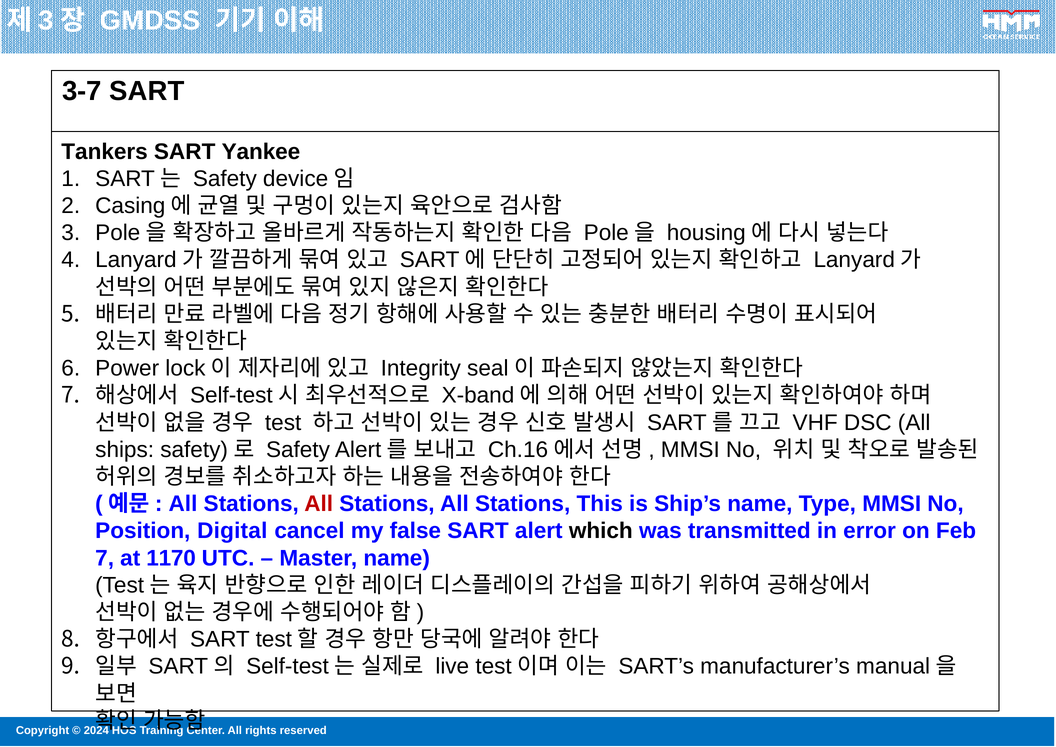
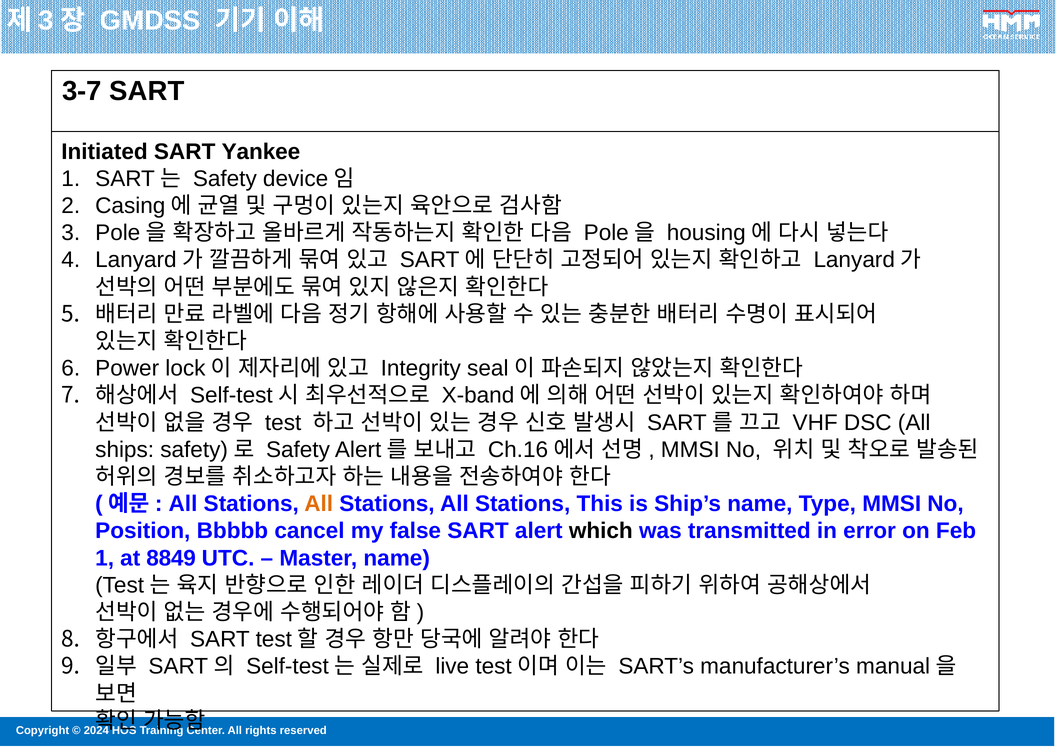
Tankers: Tankers -> Initiated (105, 152)
All colour: red -> orange (319, 504)
Digital: Digital -> Bbbbb (232, 531)
7: 7 -> 1 (105, 558)
1170: 1170 -> 8849 (171, 558)
